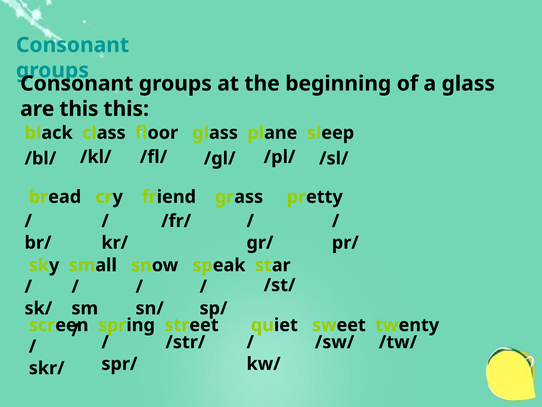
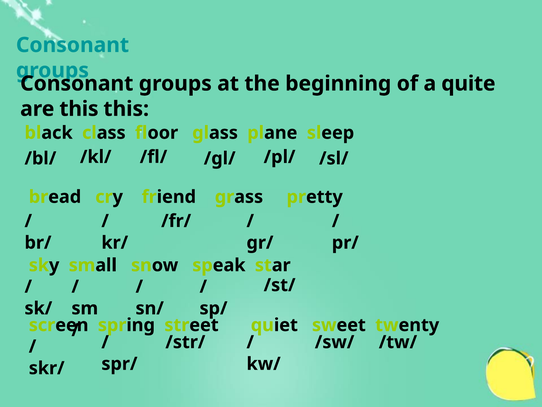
a glass: glass -> quite (468, 83)
